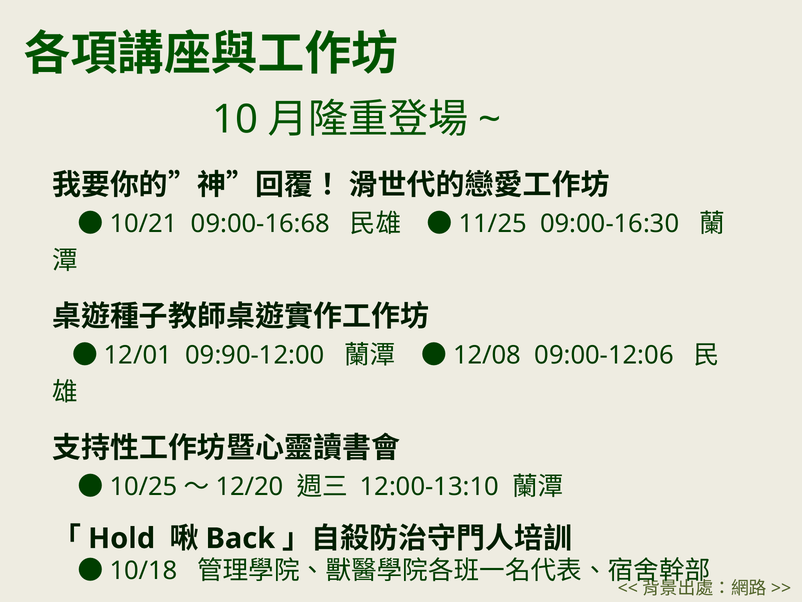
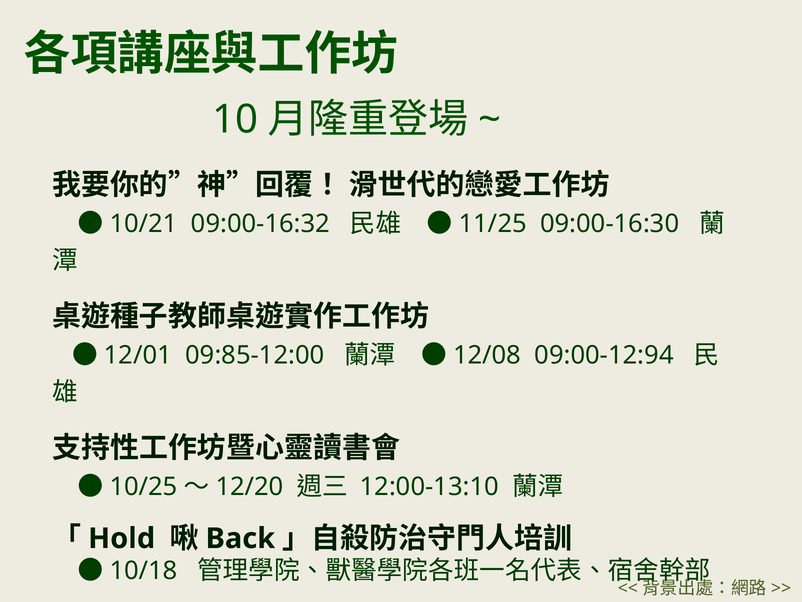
09:00-16:68: 09:00-16:68 -> 09:00-16:32 (260, 224)
09:90-12:00: 09:90-12:00 -> 09:85-12:00 (255, 355)
09:00-12:06: 09:00-12:06 -> 09:00-12:94 (604, 355)
